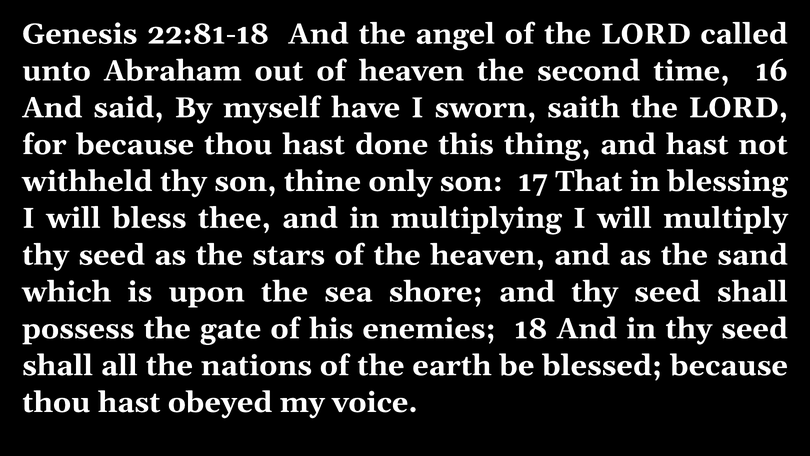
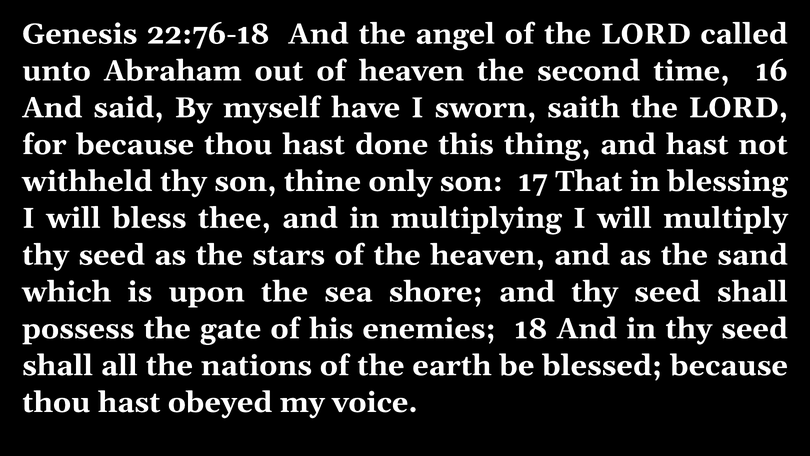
22:81-18: 22:81-18 -> 22:76-18 (208, 34)
